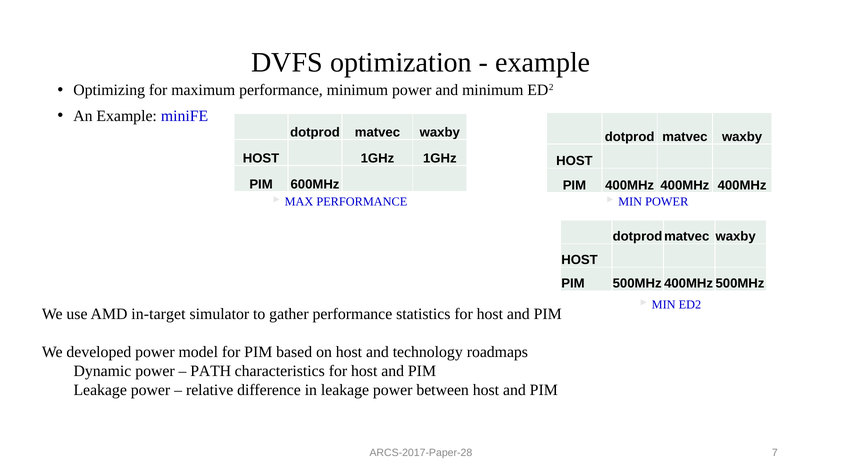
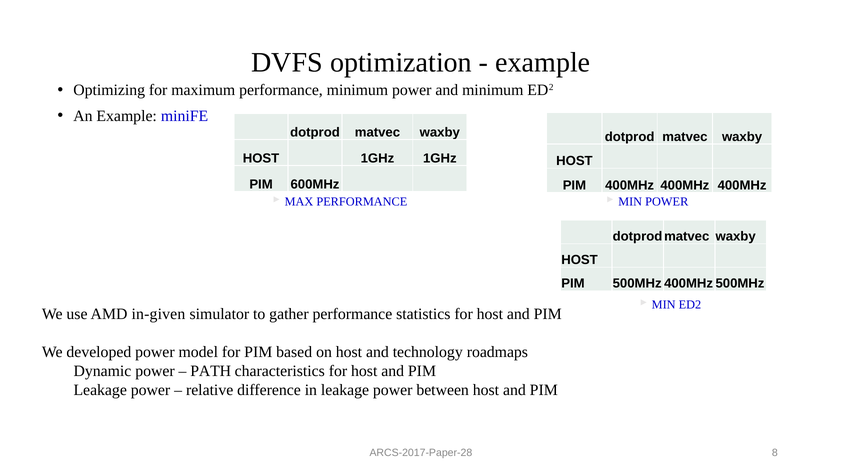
in-target: in-target -> in-given (158, 314)
7: 7 -> 8 (775, 452)
